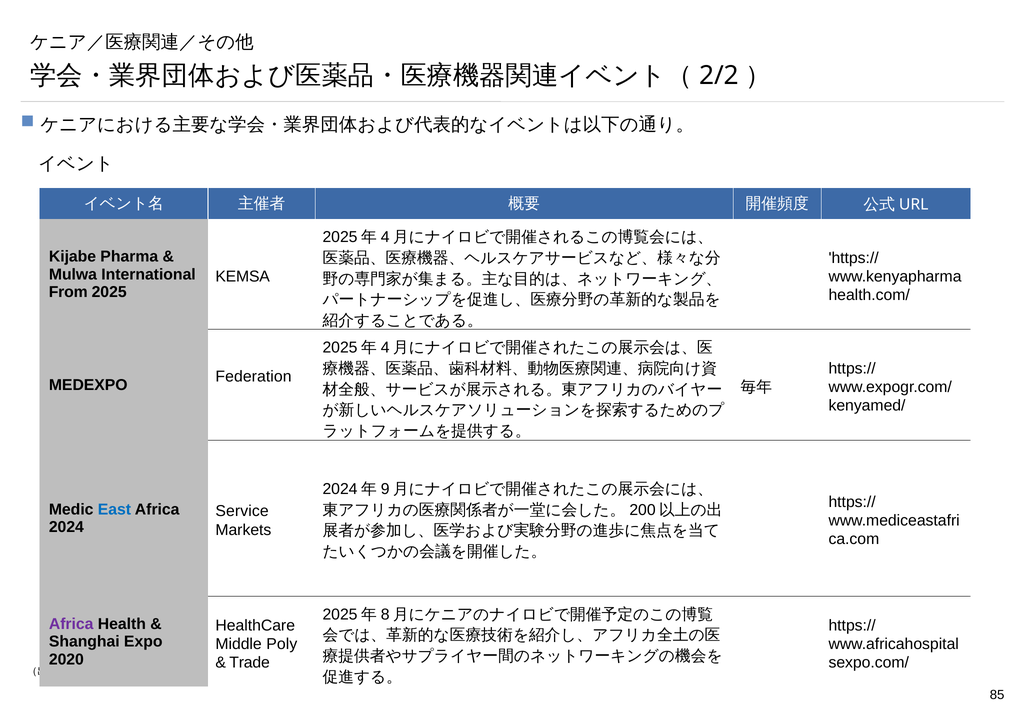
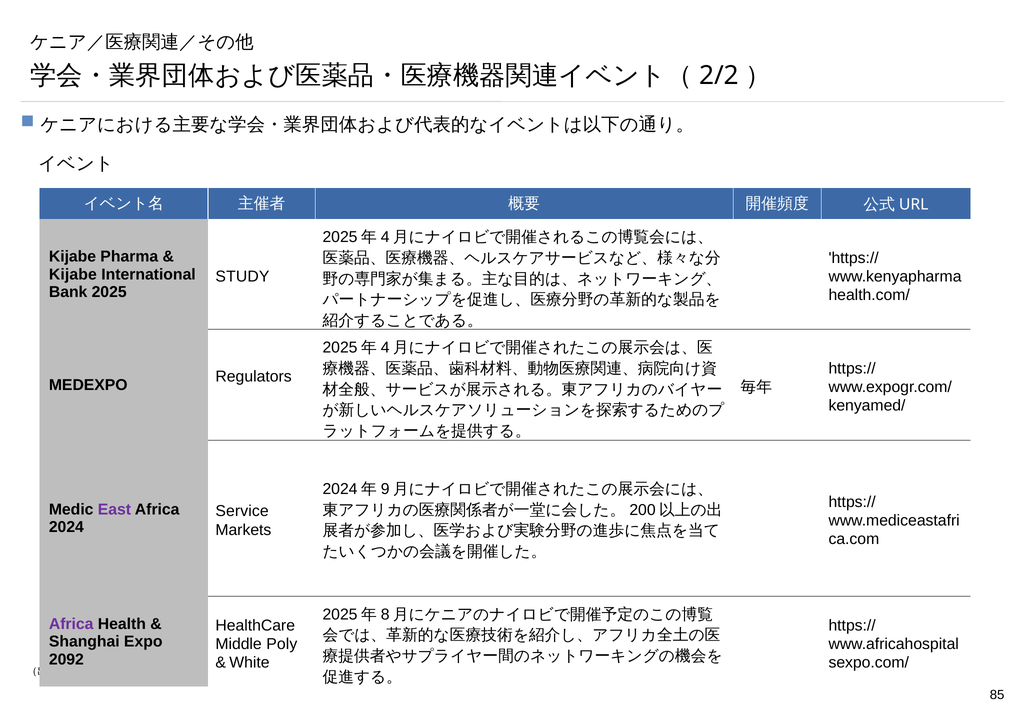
Mulwa: Mulwa -> Kijabe (73, 274)
KEMSA: KEMSA -> STUDY (242, 277)
From: From -> Bank (68, 292)
Federation: Federation -> Regulators (254, 376)
East colour: blue -> purple (114, 509)
2020: 2020 -> 2092 (66, 659)
Trade: Trade -> White (249, 662)
